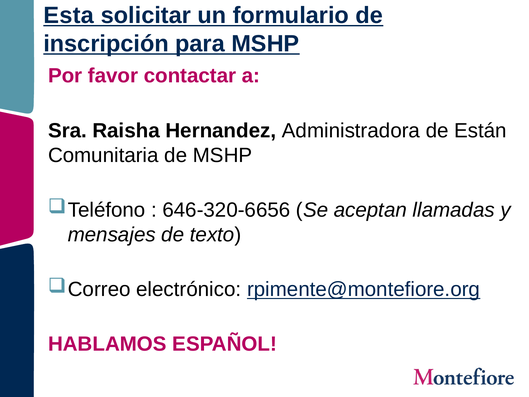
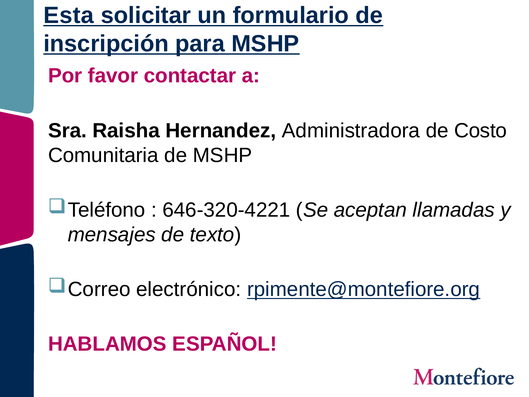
Están: Están -> Costo (481, 130)
646-320-6656: 646-320-6656 -> 646-320-4221 (226, 210)
